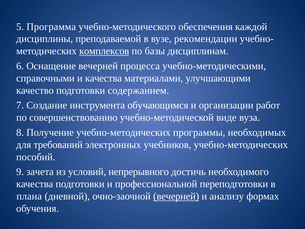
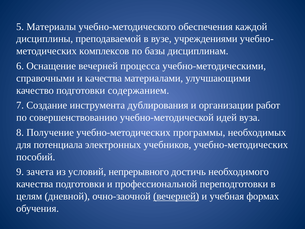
Программа: Программа -> Материалы (51, 27)
рекомендации: рекомендации -> учреждениями (206, 39)
комплексов underline: present -> none (104, 51)
обучающимся: обучающимся -> дублирования (158, 105)
виде: виде -> идей (227, 117)
требований: требований -> потенциала (58, 145)
плана: плана -> целям (29, 196)
анализу: анализу -> учебная (227, 196)
